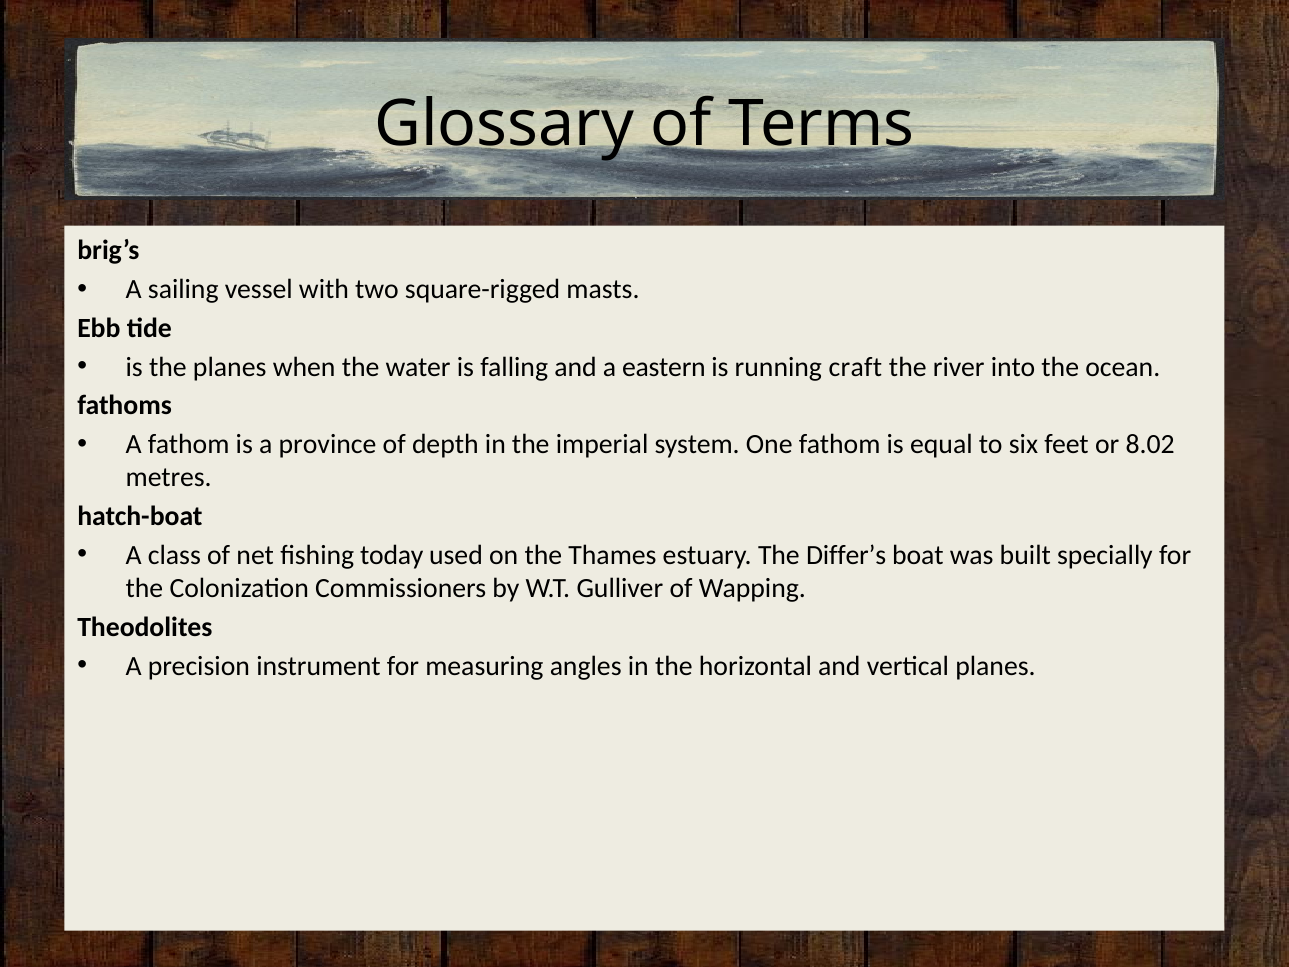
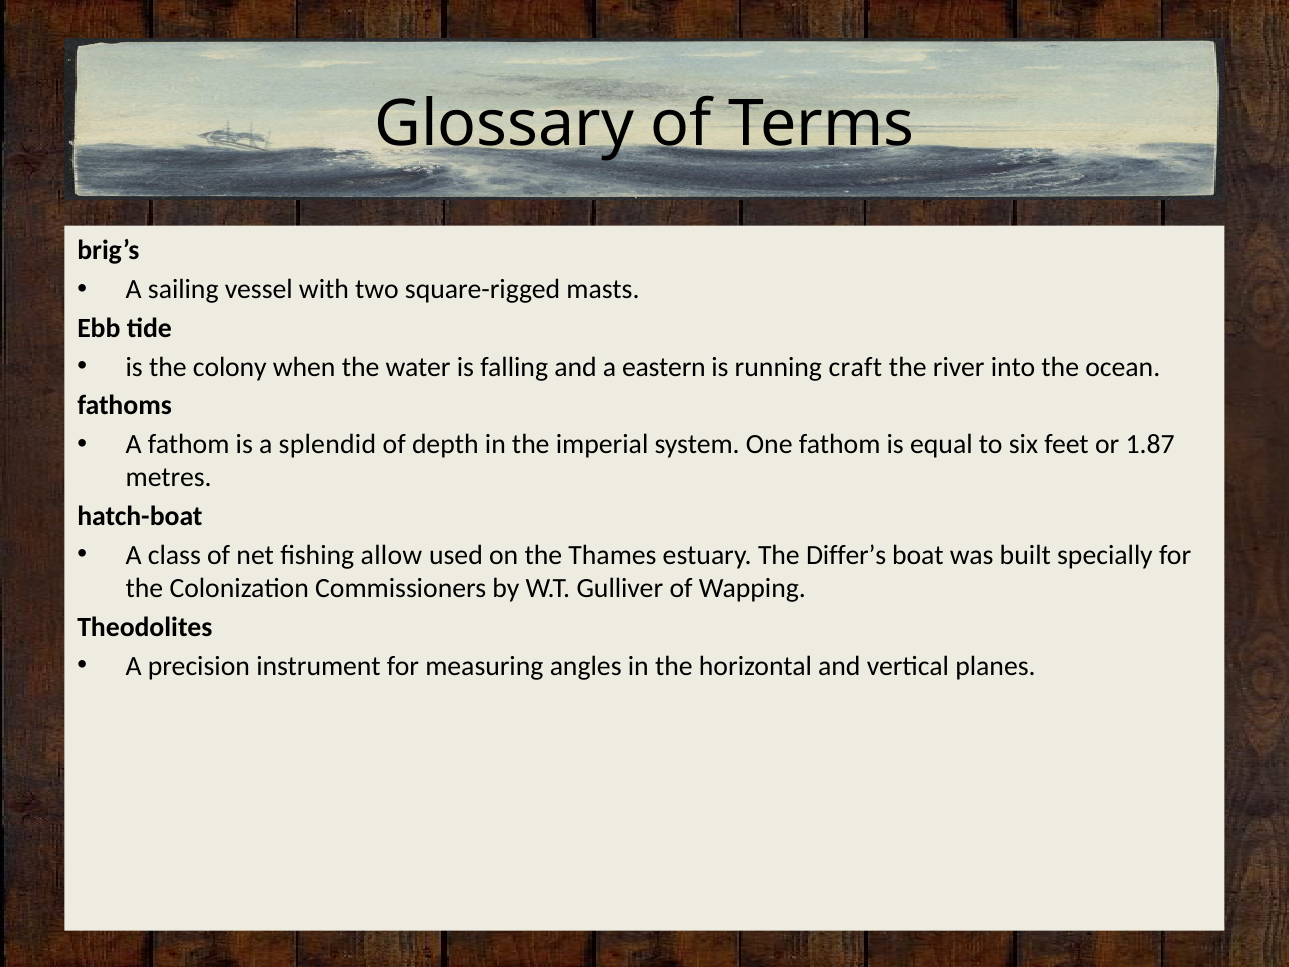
the planes: planes -> colony (230, 367)
province: province -> splendid (327, 444)
8.02: 8.02 -> 1.87 (1150, 444)
today: today -> allow (391, 555)
